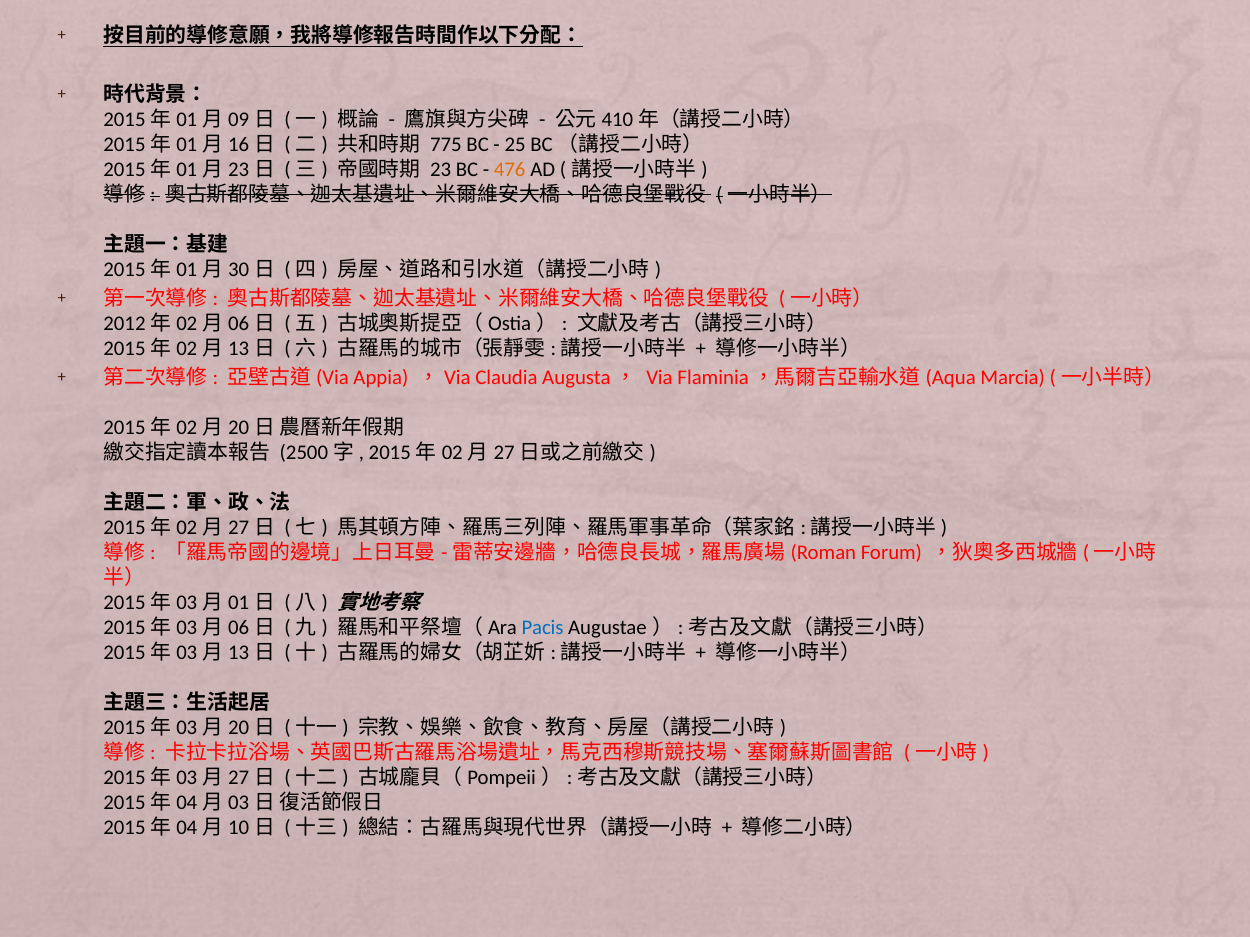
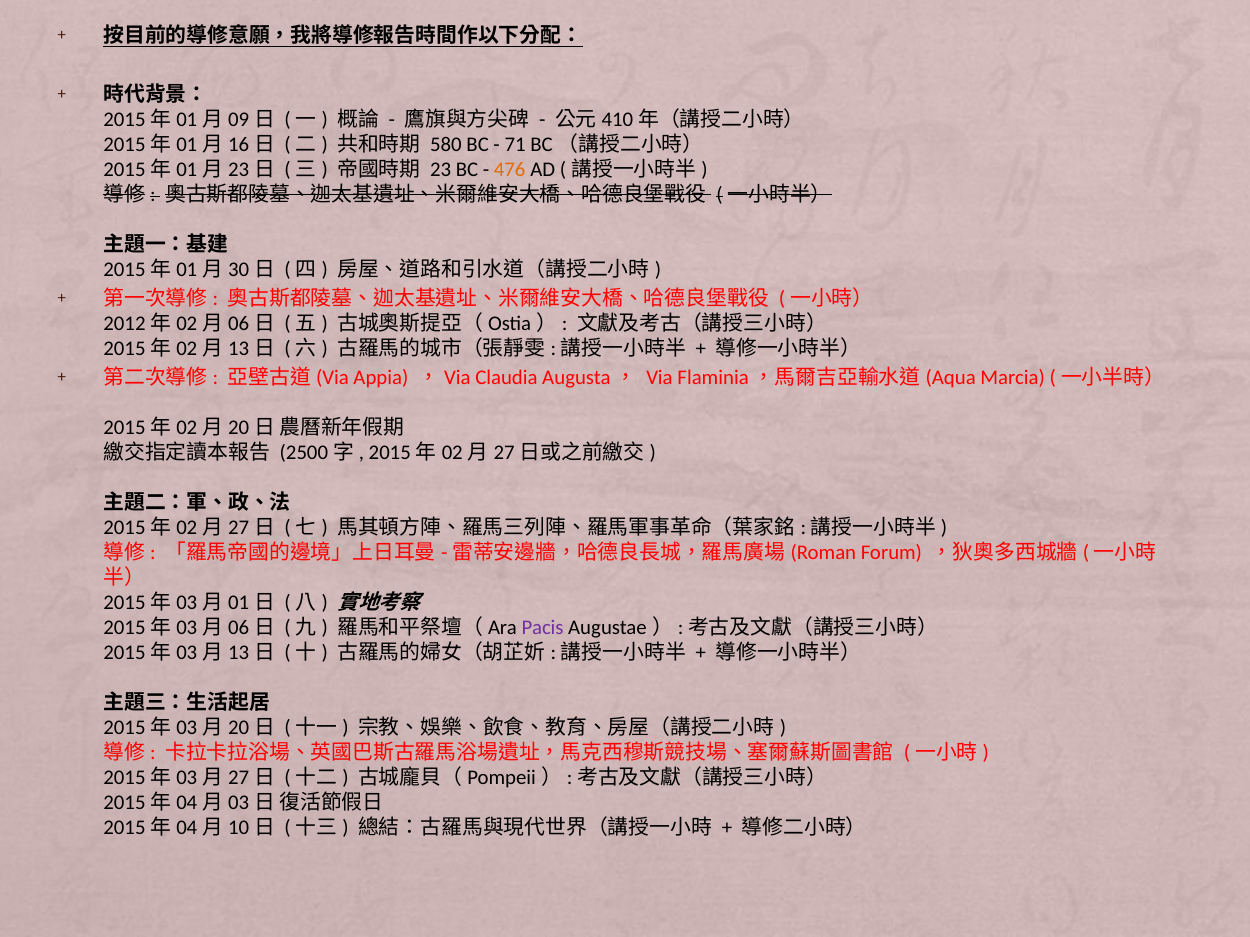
775: 775 -> 580 (446, 144)
25: 25 -> 71 (515, 144)
Pacis colour: blue -> purple (543, 628)
